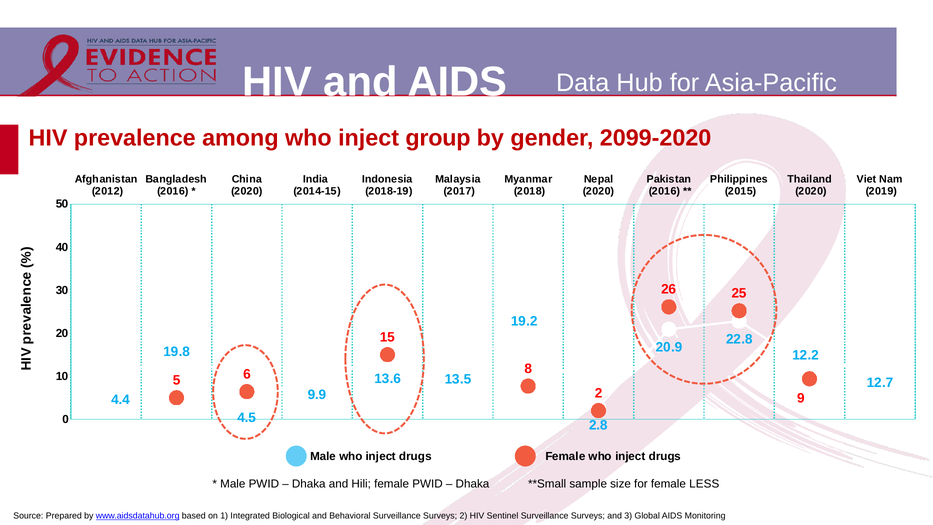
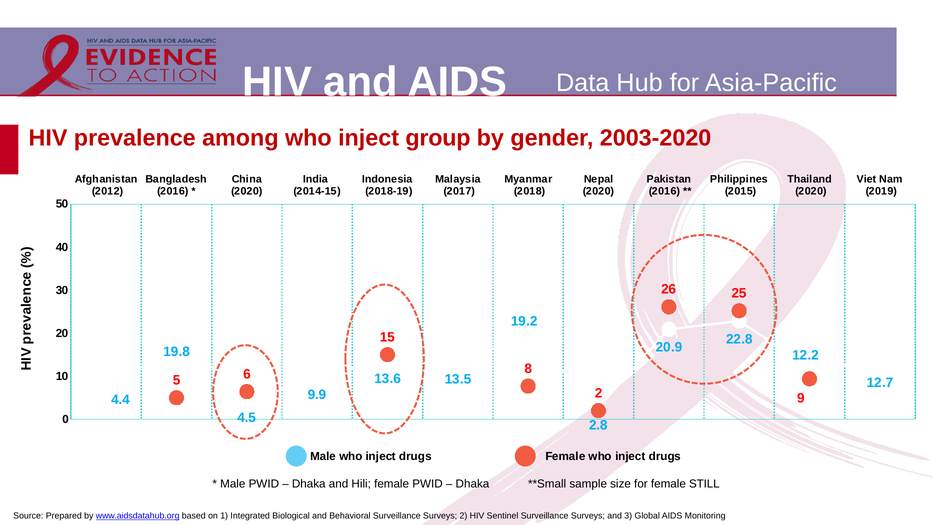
2099-2020: 2099-2020 -> 2003-2020 (656, 138)
LESS: LESS -> STILL (704, 484)
